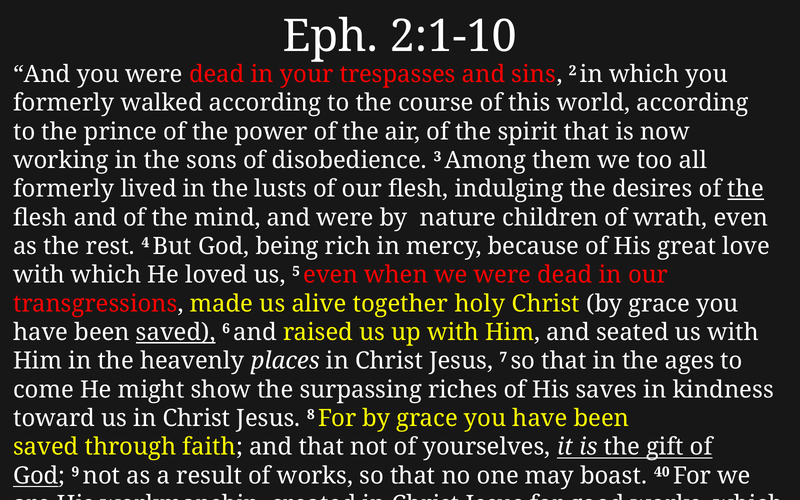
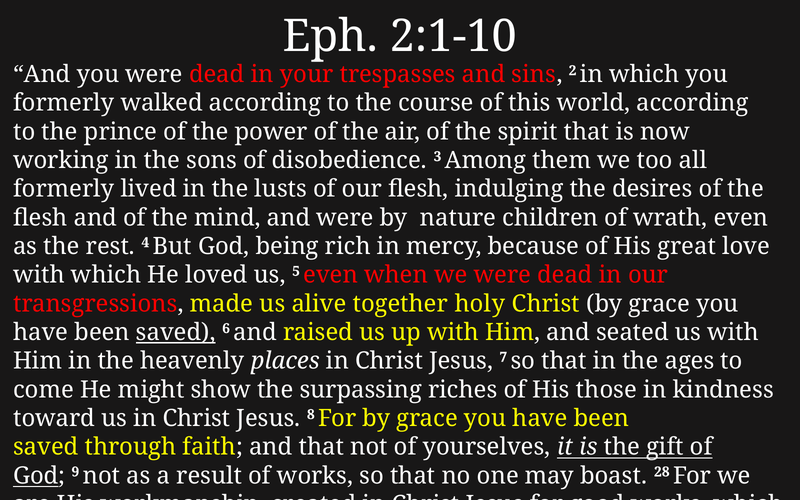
the underline: present -> none (746, 189)
saves: saves -> those (606, 390)
40: 40 -> 28 (662, 472)
